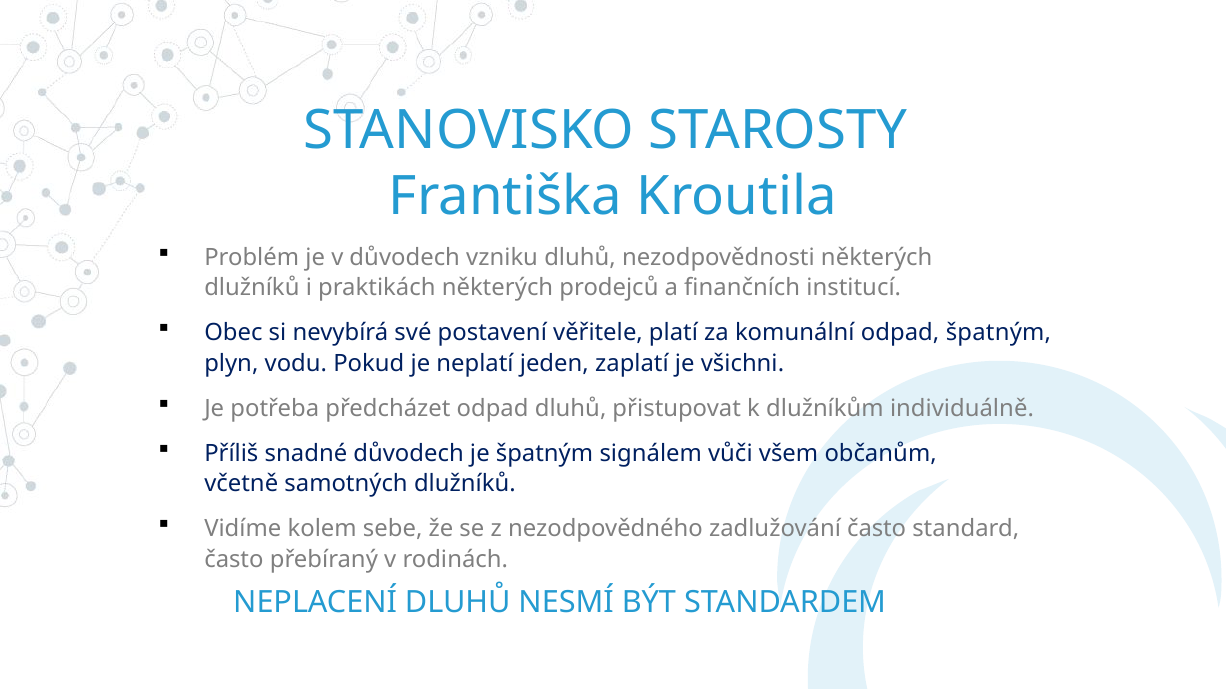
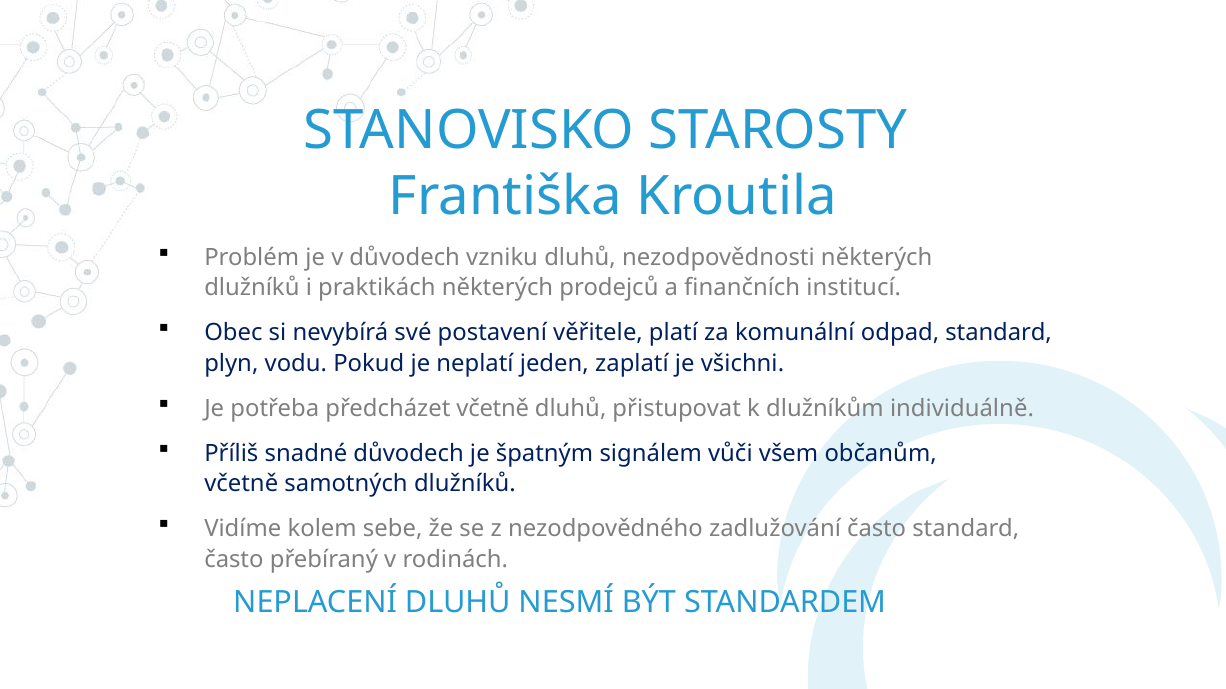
odpad špatným: špatným -> standard (999, 333)
předcházet odpad: odpad -> včetně (493, 409)
